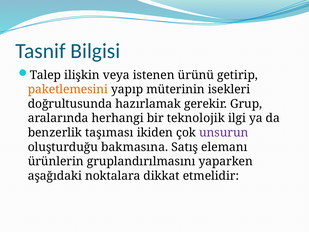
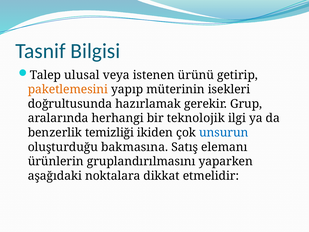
ilişkin: ilişkin -> ulusal (82, 75)
taşıması: taşıması -> temizliği (109, 133)
unsurun colour: purple -> blue (224, 133)
